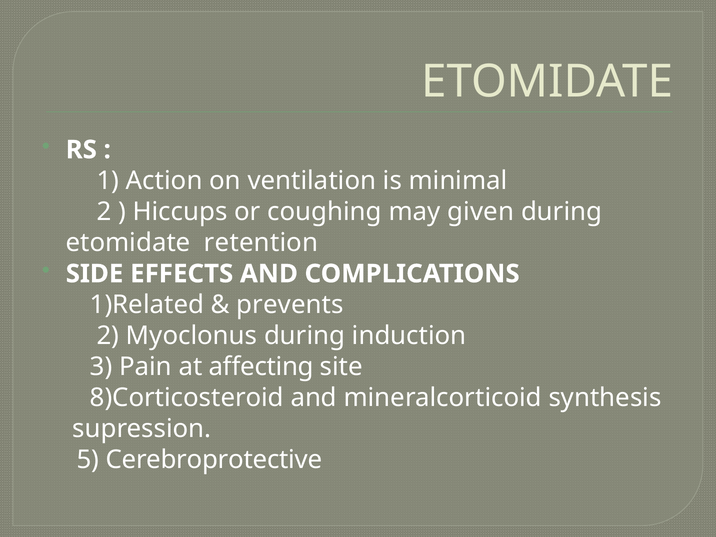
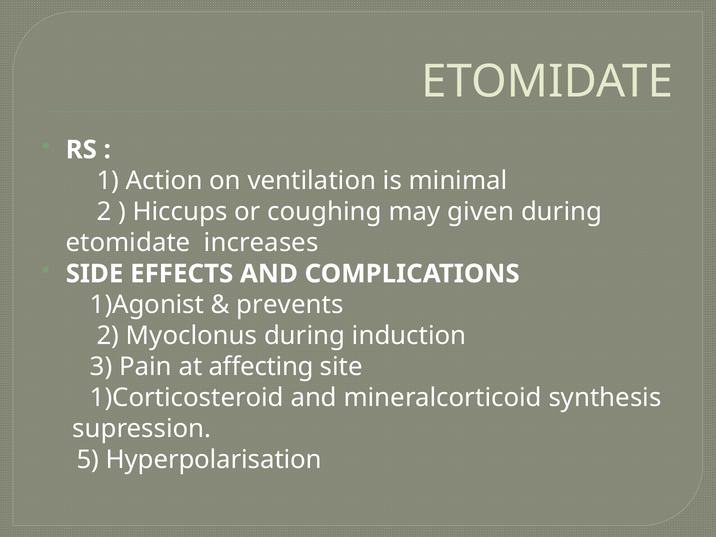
retention: retention -> increases (261, 243)
1)Related: 1)Related -> 1)Agonist (147, 305)
8)Corticosteroid: 8)Corticosteroid -> 1)Corticosteroid (187, 398)
Cerebroprotective: Cerebroprotective -> Hyperpolarisation (214, 460)
